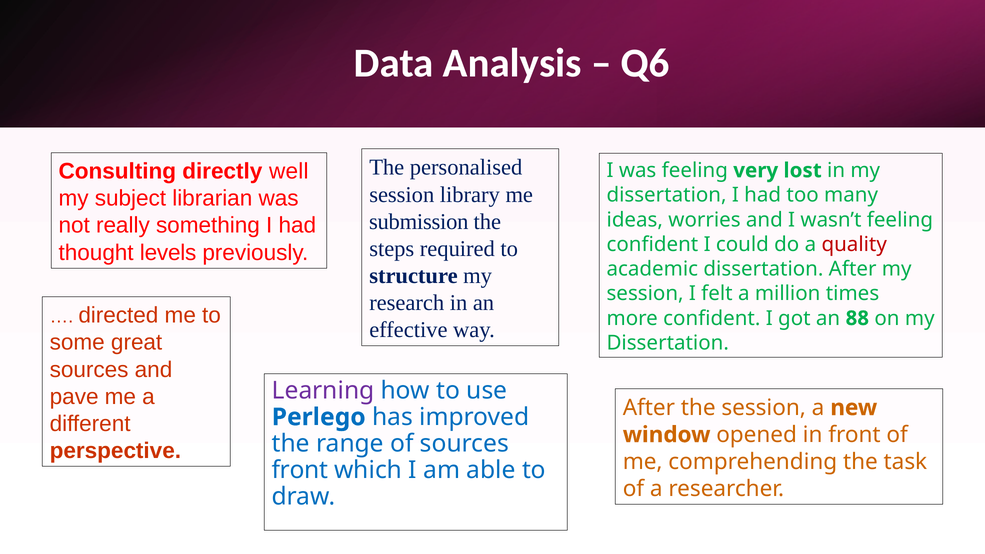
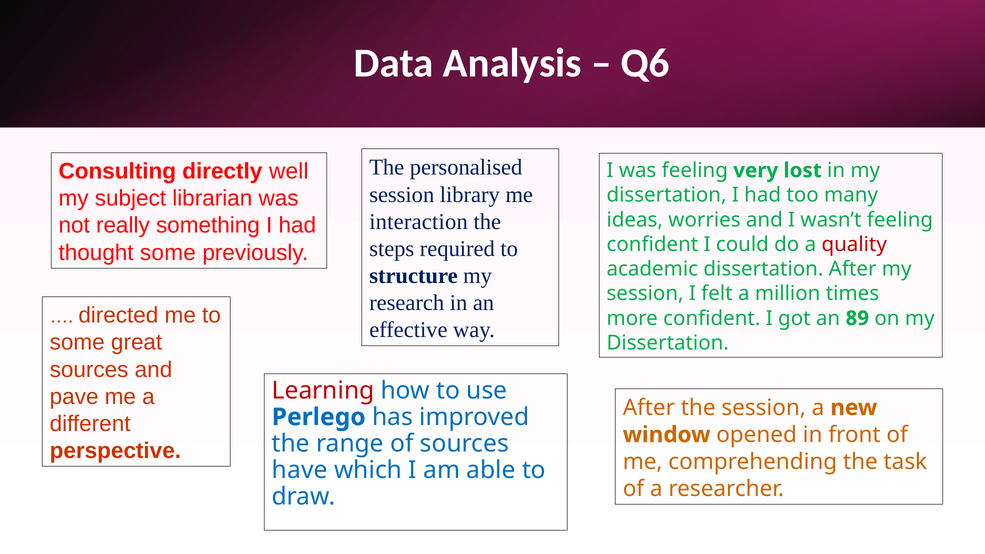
submission: submission -> interaction (419, 222)
thought levels: levels -> some (168, 253)
88: 88 -> 89 (857, 318)
Learning colour: purple -> red (323, 391)
front: front -> have (300, 470)
